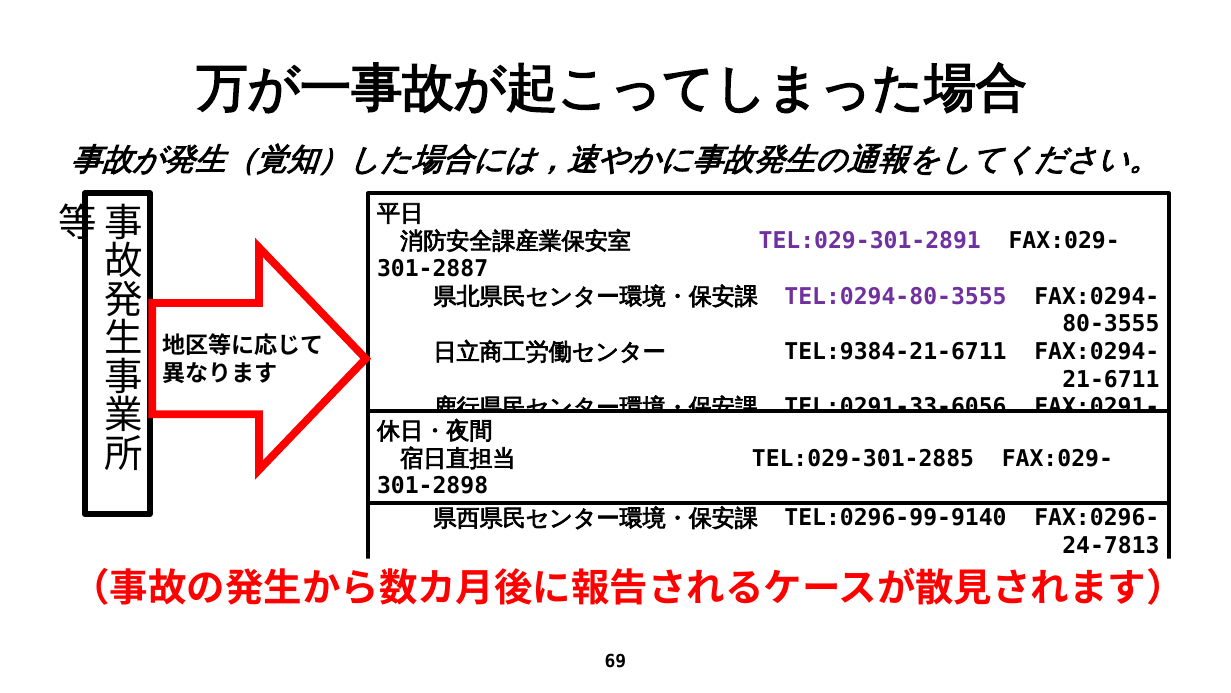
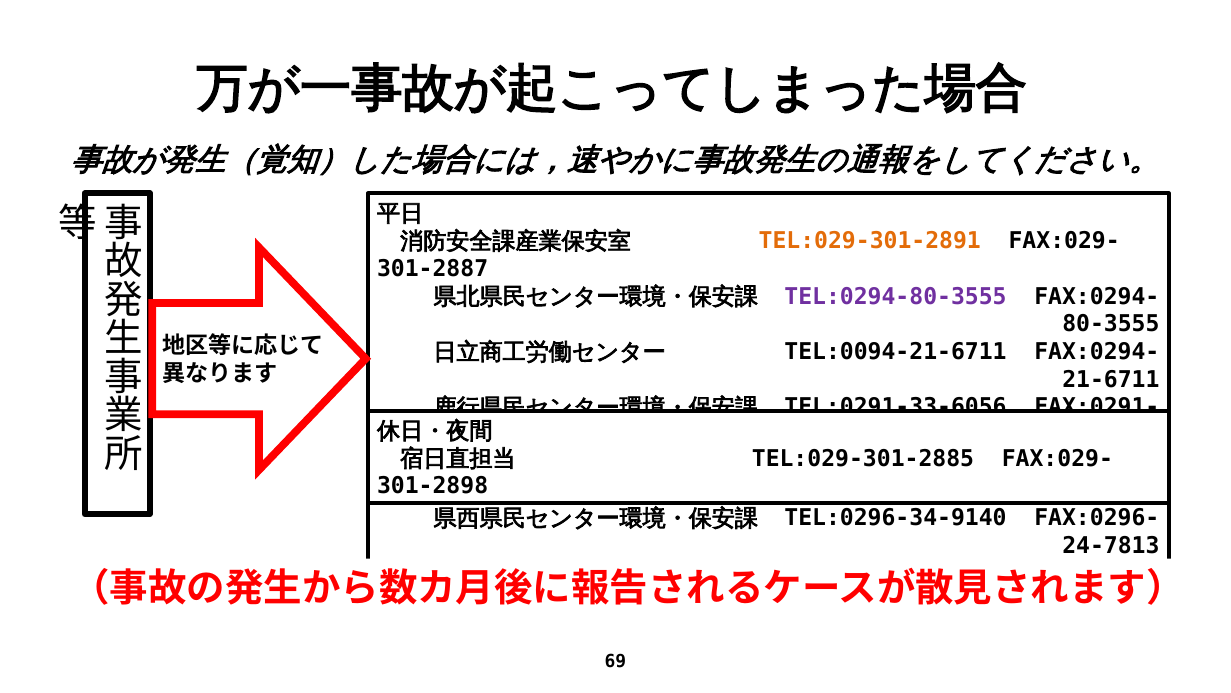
TEL:029-301-2891 colour: purple -> orange (870, 241)
TEL:9384-21-6711: TEL:9384-21-6711 -> TEL:0094-21-6711 (895, 352)
TEL:0296-99-9140: TEL:0296-99-9140 -> TEL:0296-34-9140 (895, 518)
